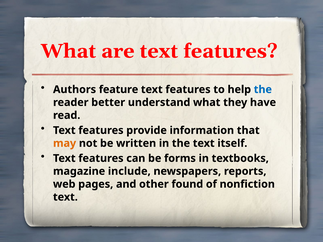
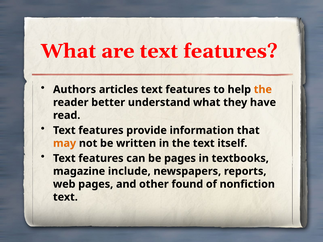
feature: feature -> articles (119, 90)
the colour: blue -> orange (263, 90)
be forms: forms -> pages (180, 158)
